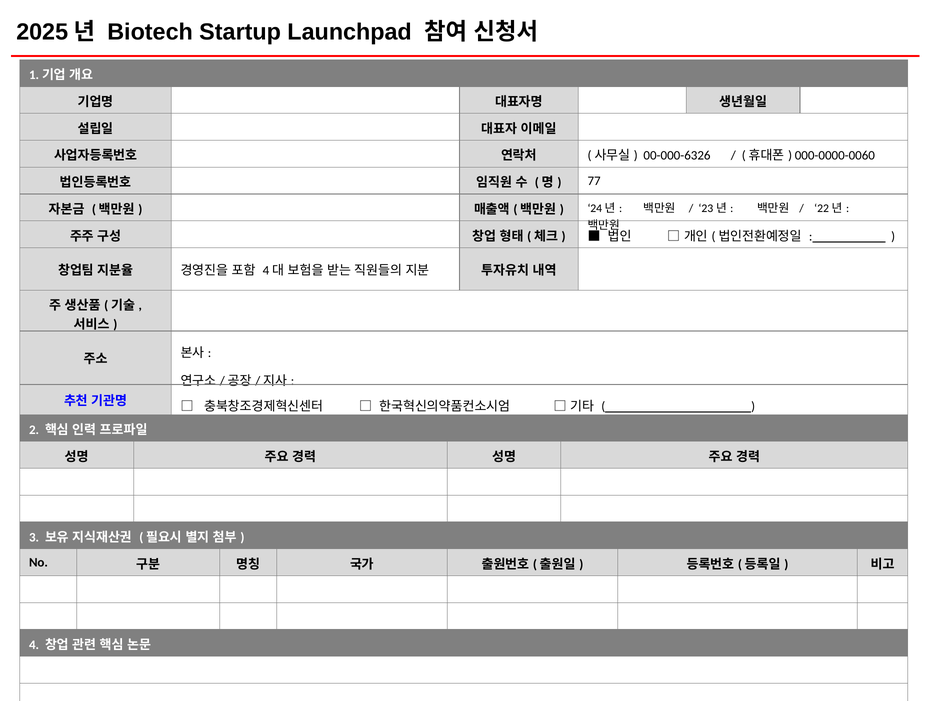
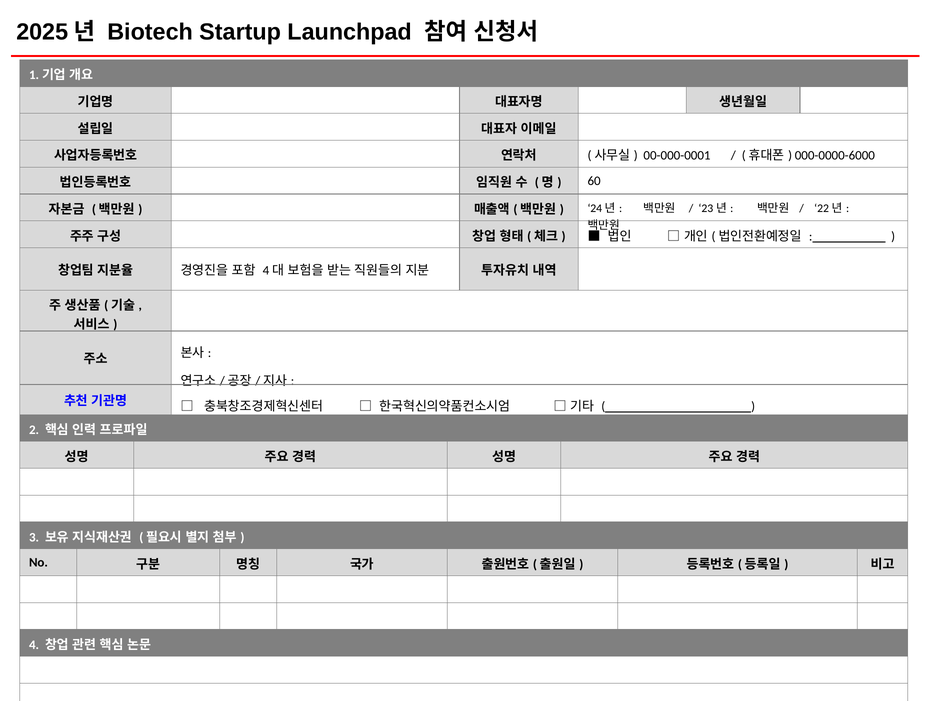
00-000-6326: 00-000-6326 -> 00-000-0001 (677, 156)
000-0000-0060: 000-0000-0060 -> 000-0000-6000 (835, 156)
77: 77 -> 60 (594, 181)
